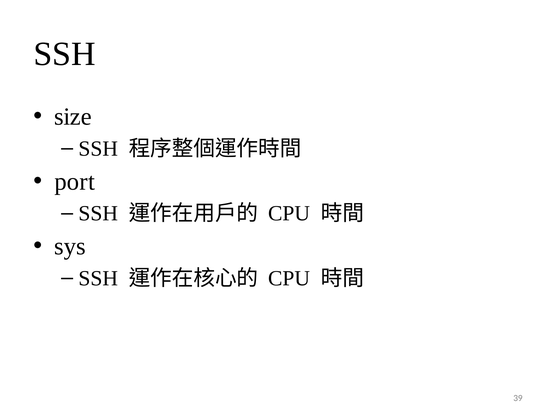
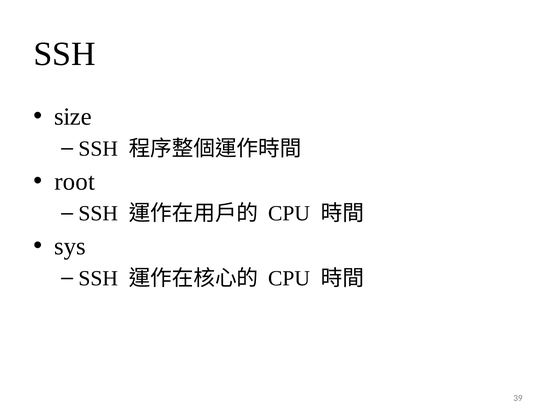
port: port -> root (75, 182)
